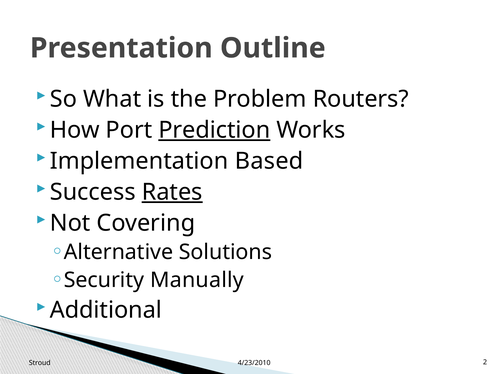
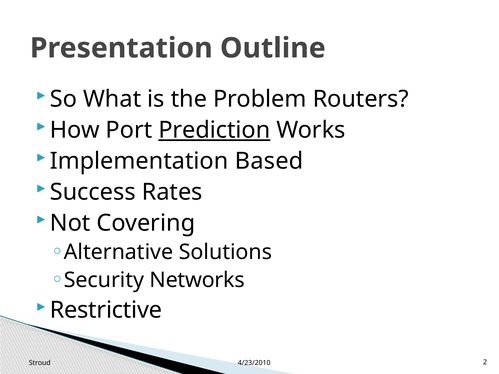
Rates underline: present -> none (172, 192)
Manually: Manually -> Networks (197, 280)
Additional: Additional -> Restrictive (106, 310)
